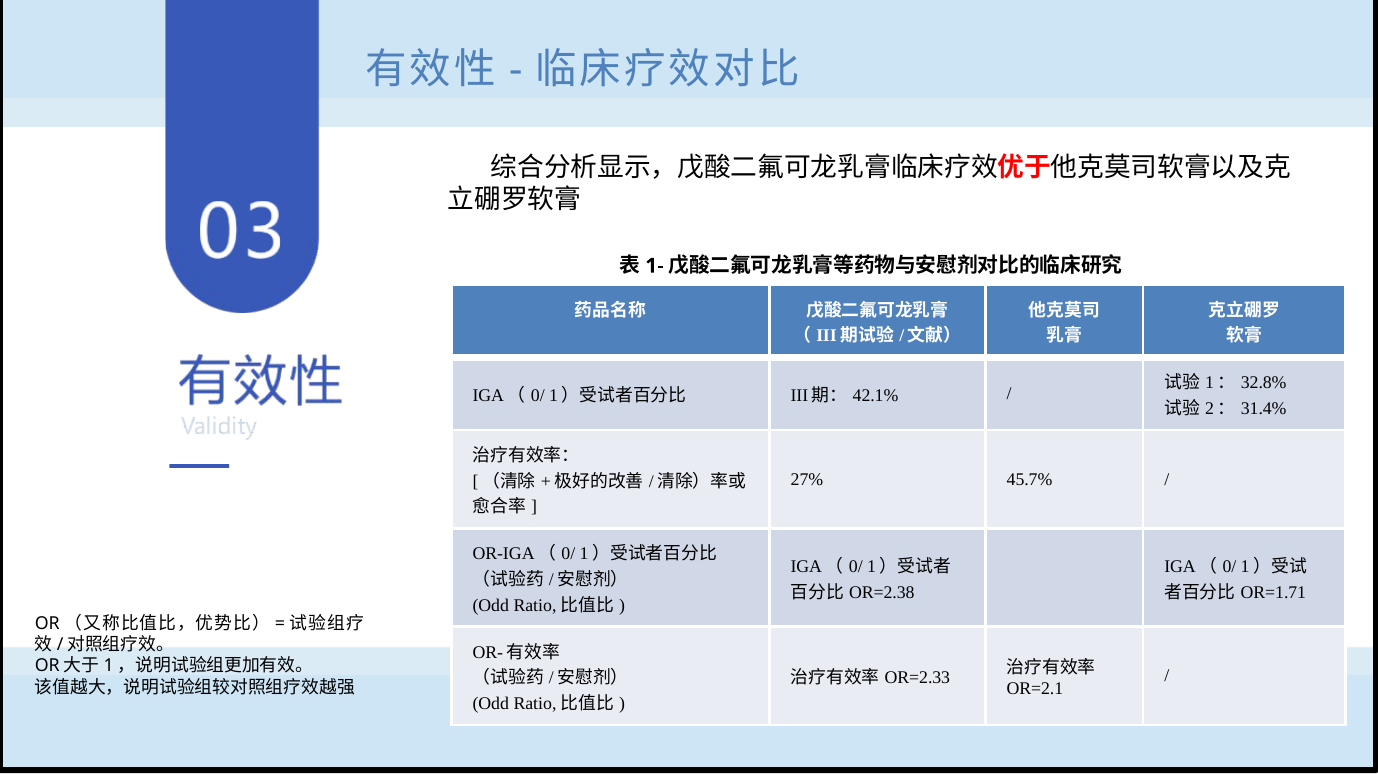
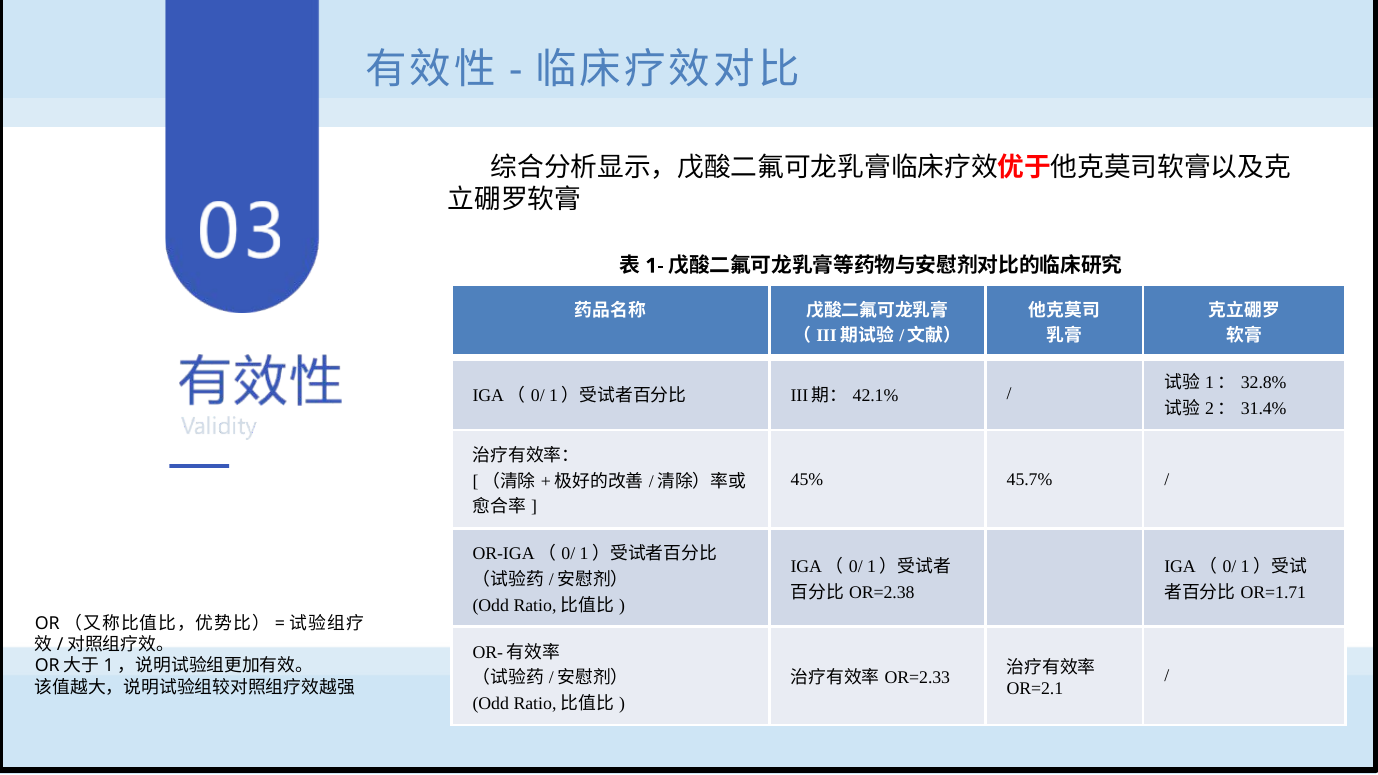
27%: 27% -> 45% (807, 479)
